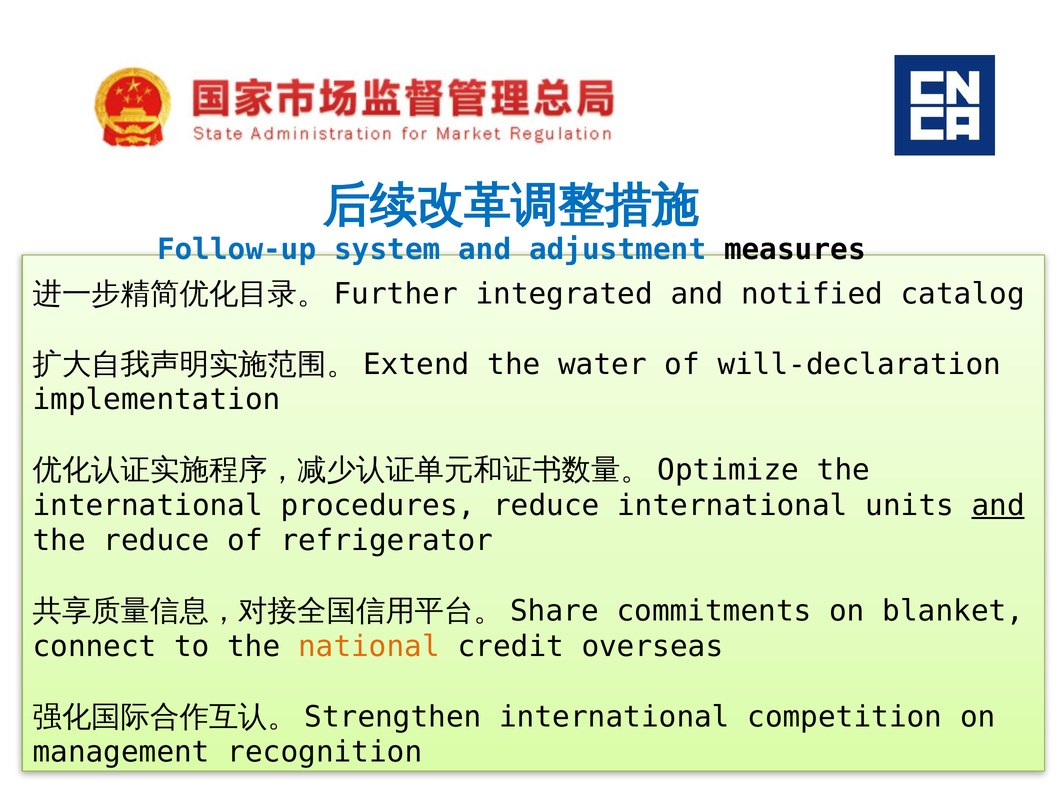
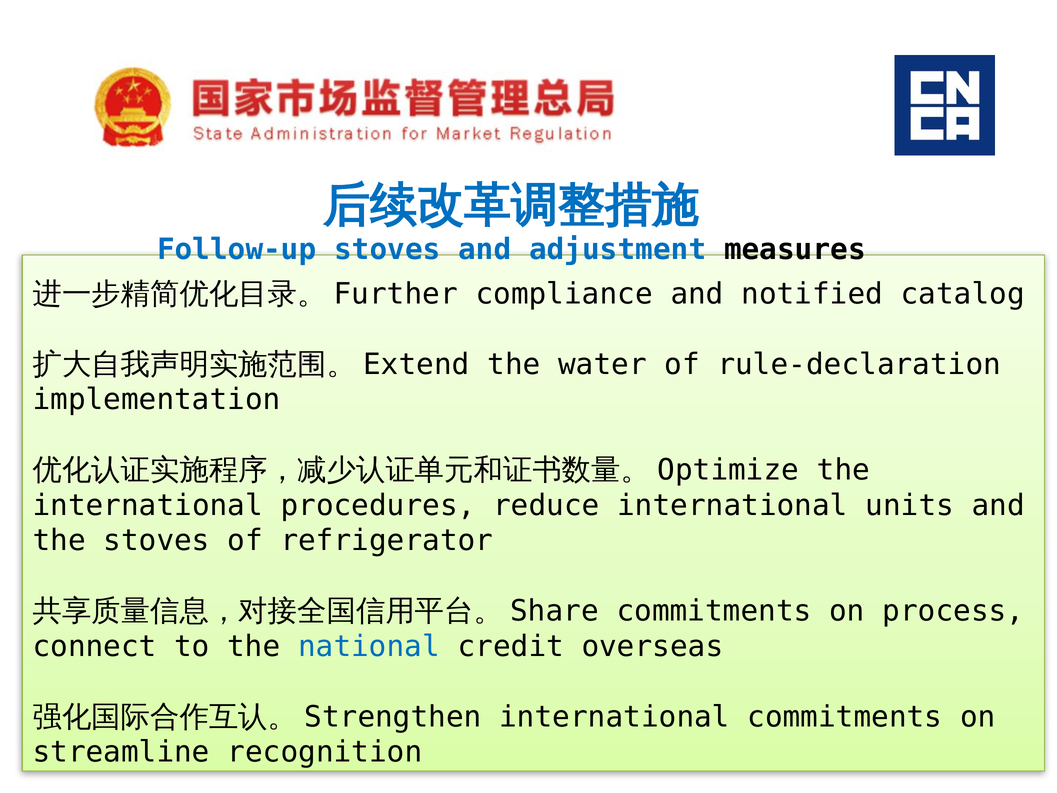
Follow-up system: system -> stoves (387, 250)
integrated: integrated -> compliance (564, 294)
will-declaration: will-declaration -> rule-declaration (859, 364)
and underline: present -> none (998, 505)
the reduce: reduce -> stoves (157, 541)
blanket: blanket -> process (953, 611)
national colour: orange -> blue (369, 646)
international competition: competition -> commitments (845, 717)
management: management -> streamline (121, 752)
